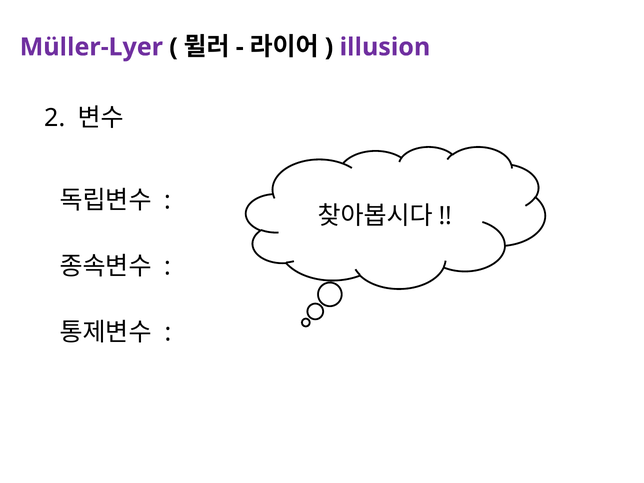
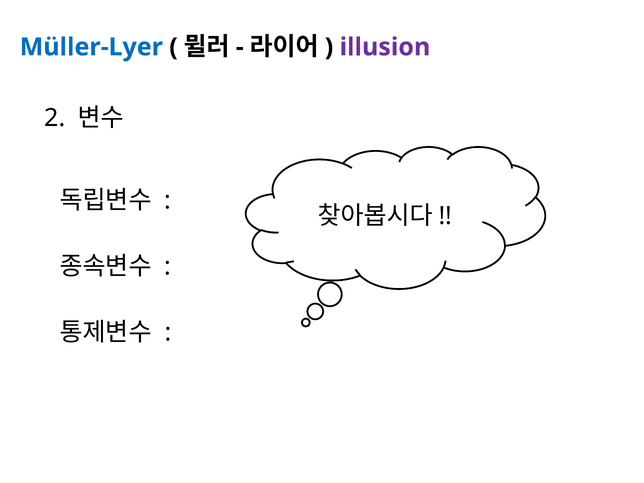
Müller-Lyer colour: purple -> blue (91, 47)
